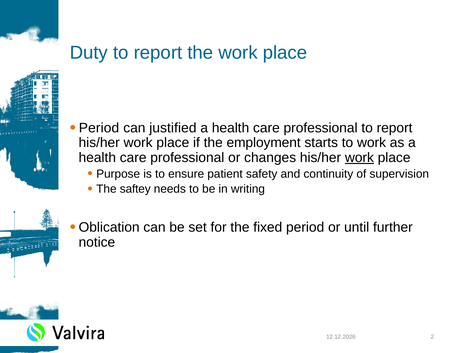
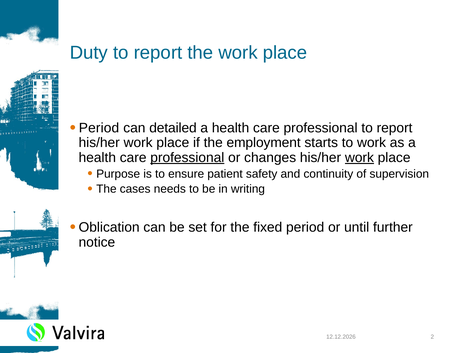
justified: justified -> detailed (173, 128)
professional underline: none -> present (187, 158)
saftey: saftey -> cases (135, 189)
